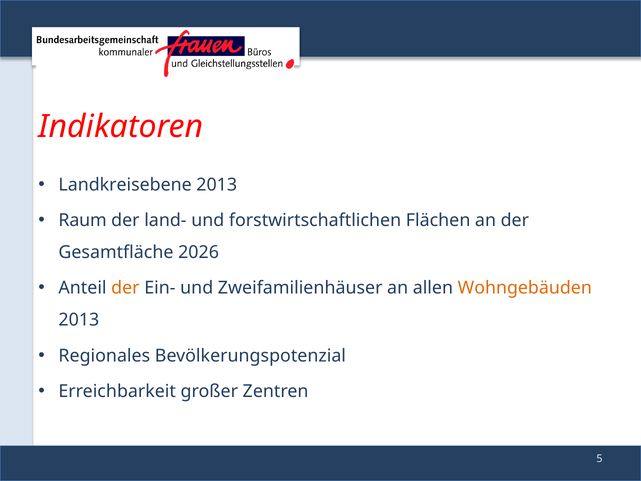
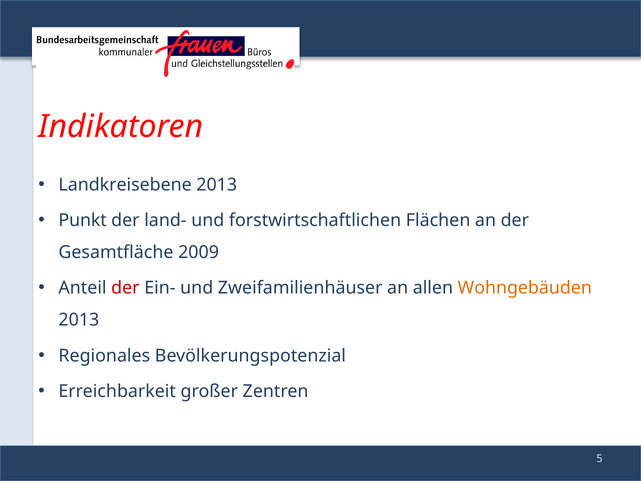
Raum: Raum -> Punkt (83, 220)
2026: 2026 -> 2009 (199, 252)
der colour: orange -> red (125, 288)
